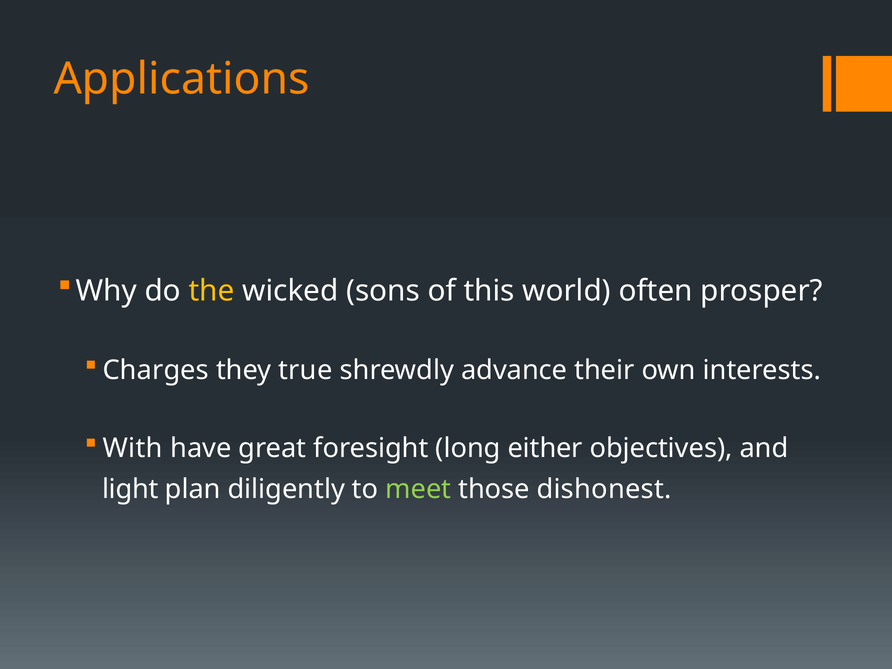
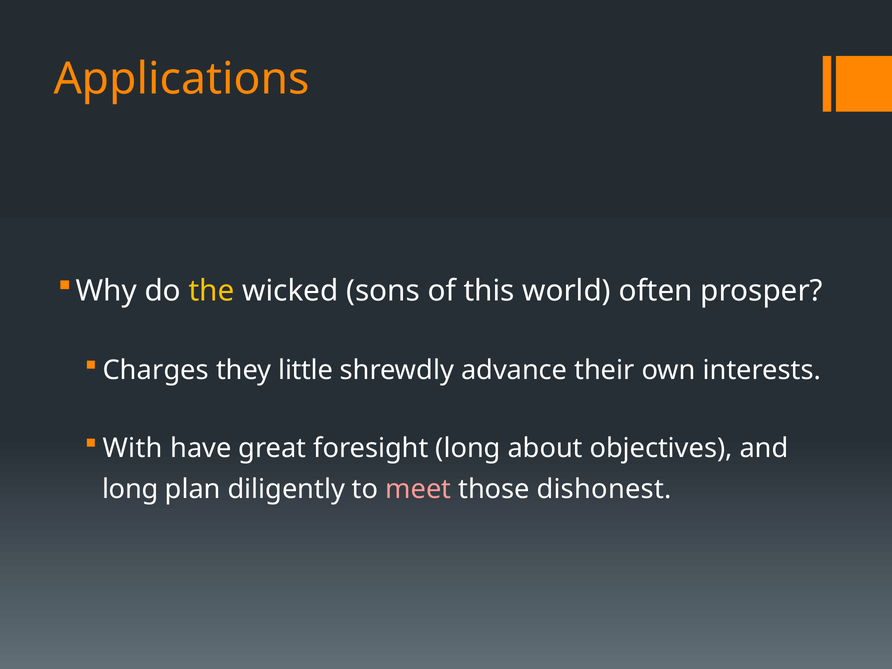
true: true -> little (306, 370)
either: either -> about (545, 448)
light: light -> long (130, 489)
meet colour: light green -> pink (418, 489)
